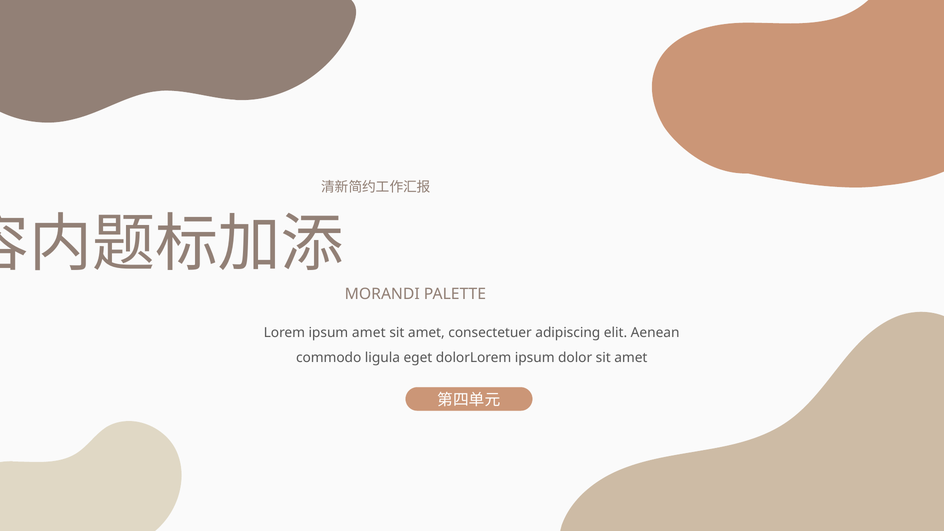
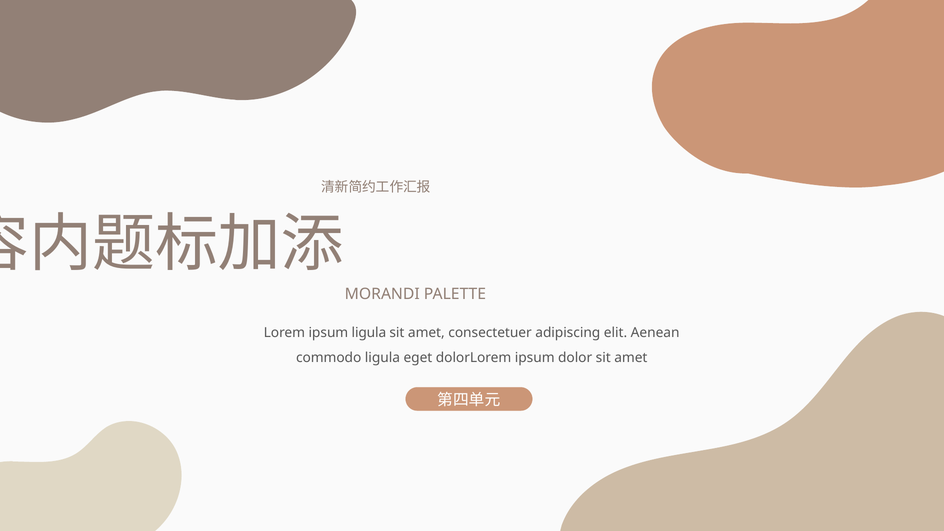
ipsum amet: amet -> ligula (369, 333)
